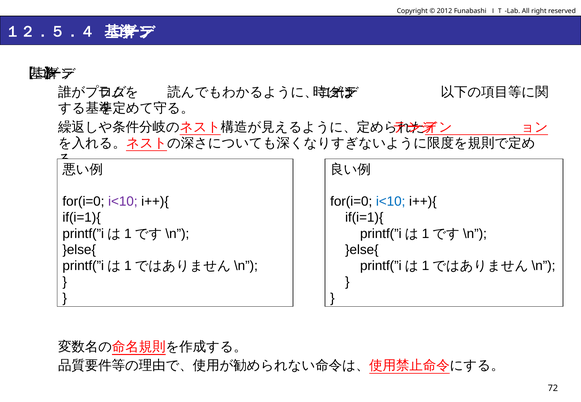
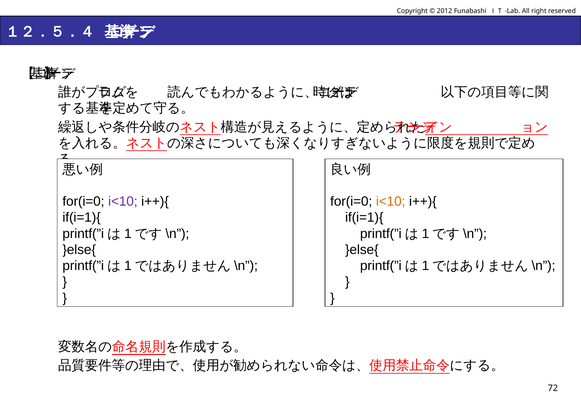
i<10 colour: blue -> orange (391, 202)
